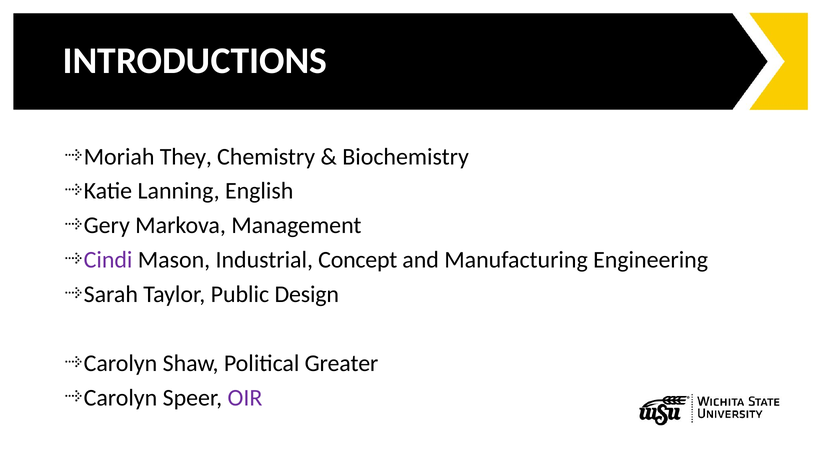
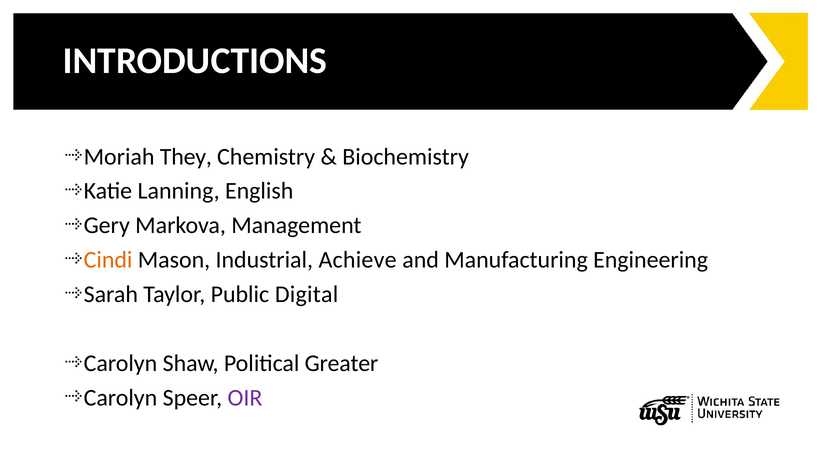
Cindi colour: purple -> orange (108, 260)
Concept: Concept -> Achieve (358, 260)
Design: Design -> Digital (307, 294)
